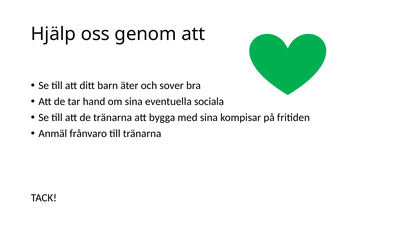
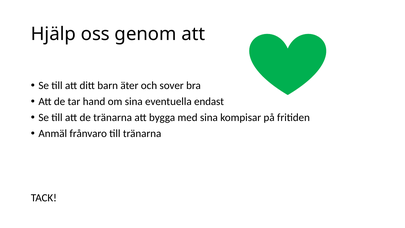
sociala: sociala -> endast (209, 101)
